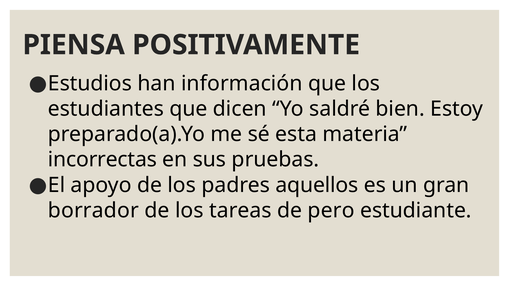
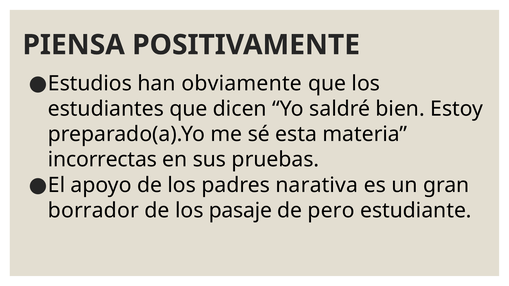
información: información -> obviamente (242, 83)
aquellos: aquellos -> narativa (317, 185)
tareas: tareas -> pasaje (240, 211)
